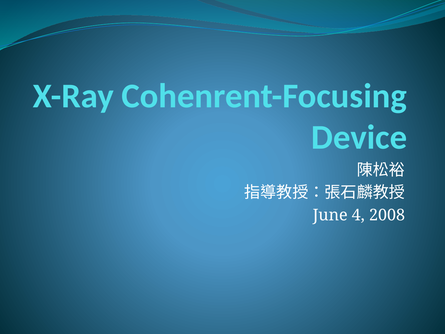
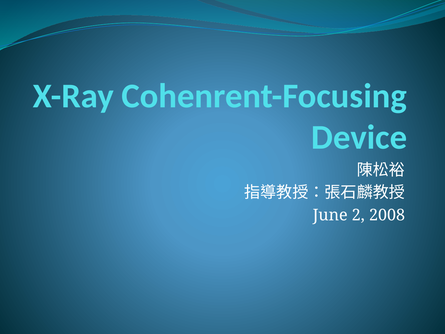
4: 4 -> 2 (358, 215)
